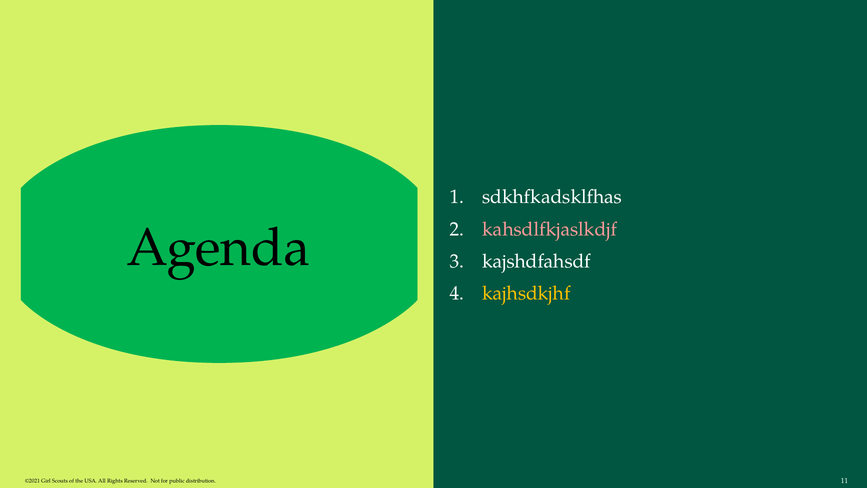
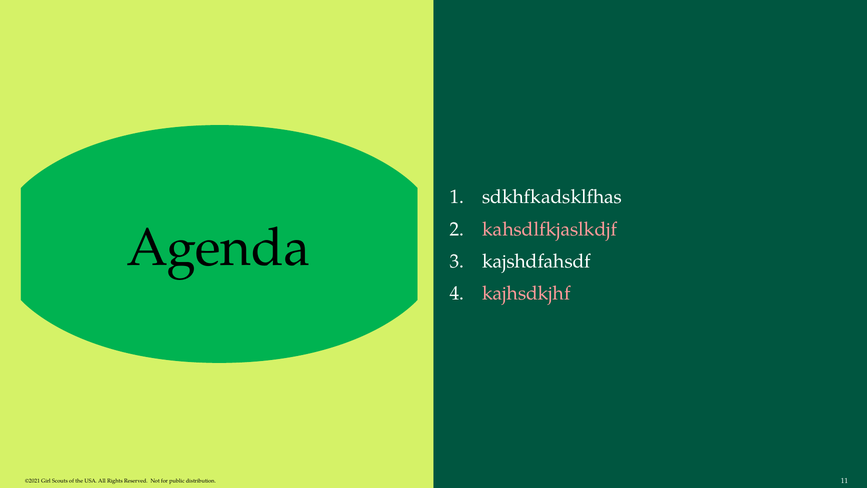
kajhsdkjhf colour: yellow -> pink (526, 293)
